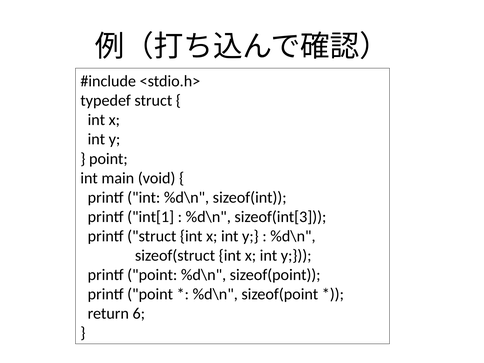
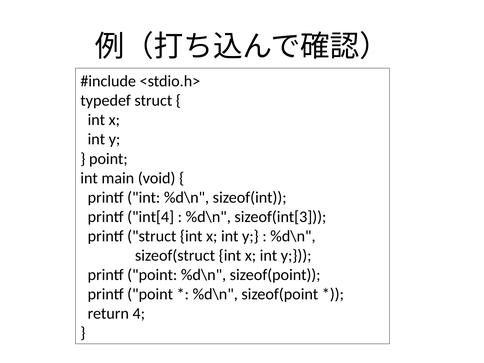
int[1: int[1 -> int[4 (151, 217)
6: 6 -> 4 (139, 314)
